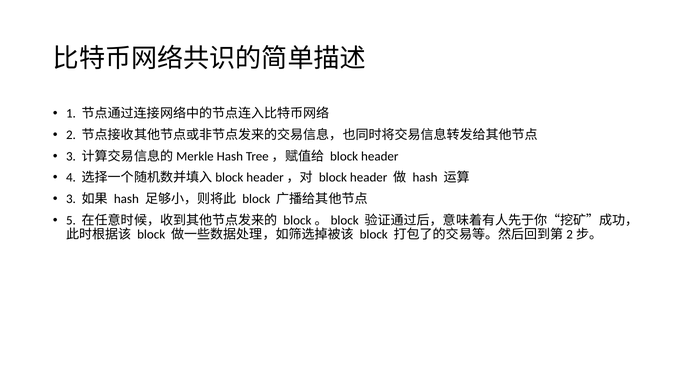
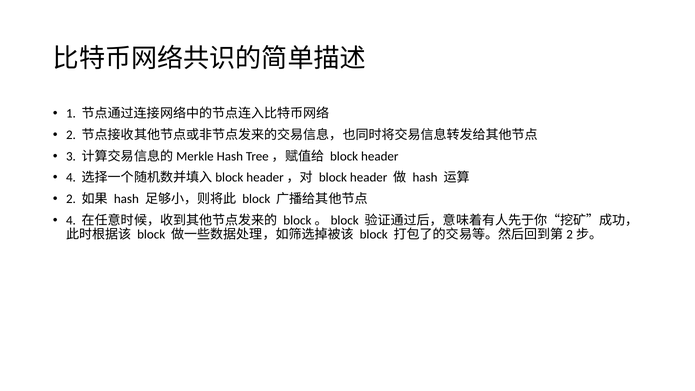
3: 3 -> 2 (71, 199)
5: 5 -> 4 (71, 220)
